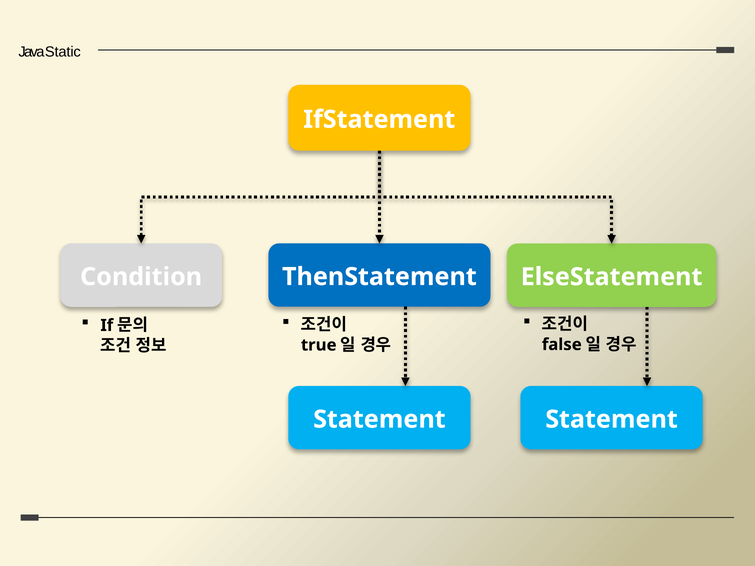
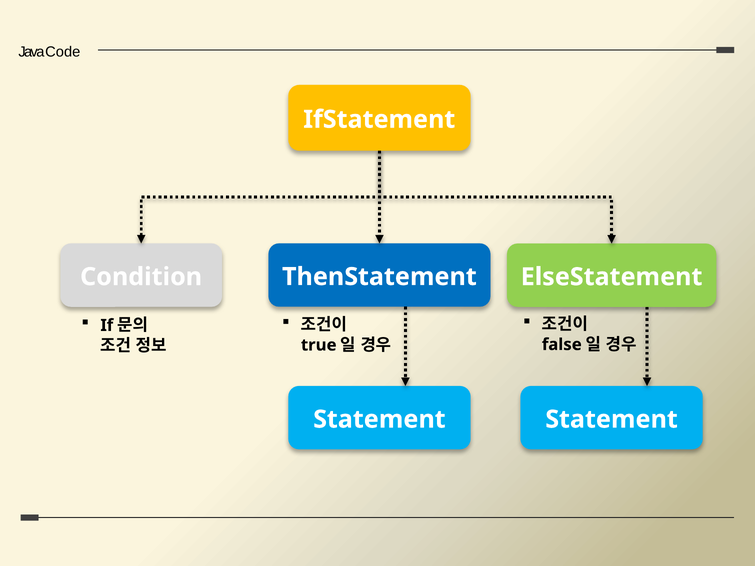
Static: Static -> Code (63, 52)
